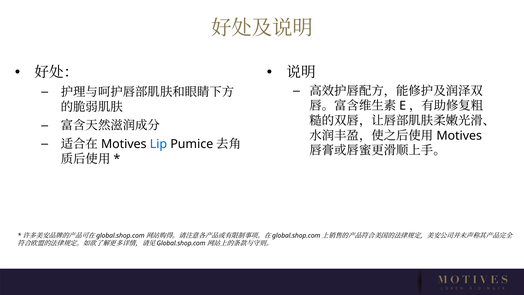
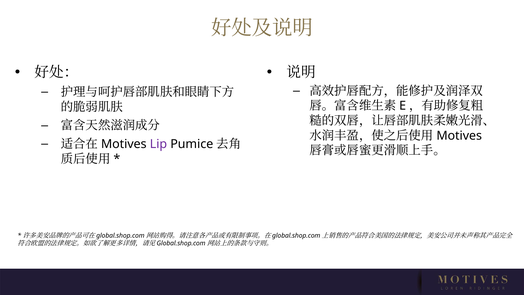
Lip colour: blue -> purple (158, 144)
